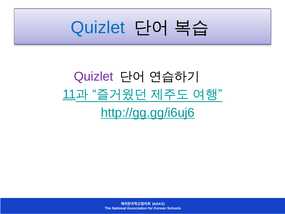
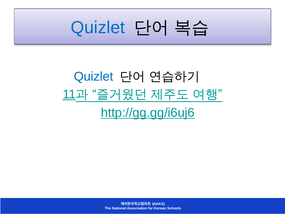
Quizlet colour: purple -> blue (94, 76)
